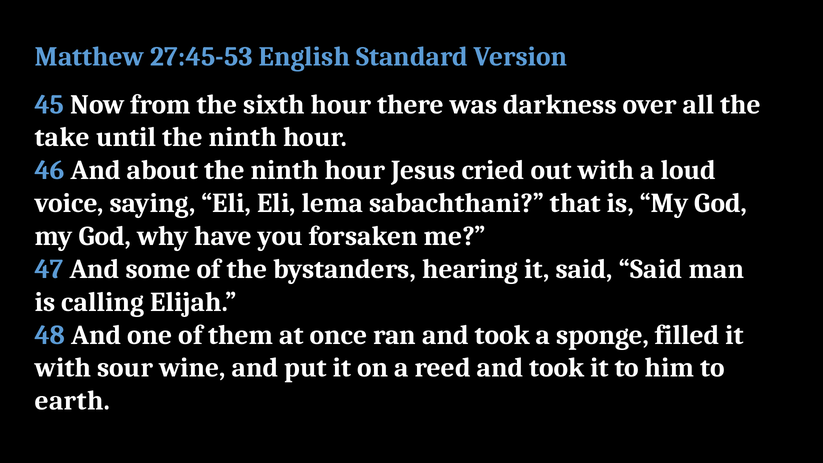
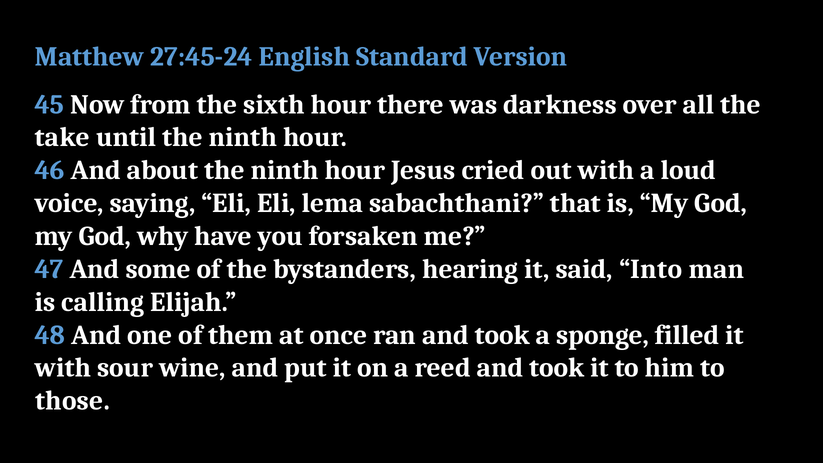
27:45-53: 27:45-53 -> 27:45-24 (201, 57)
said Said: Said -> Into (651, 269)
earth: earth -> those (73, 401)
